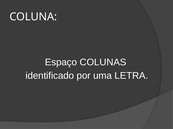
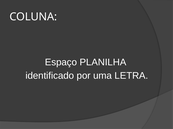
COLUNAS: COLUNAS -> PLANILHA (103, 63)
